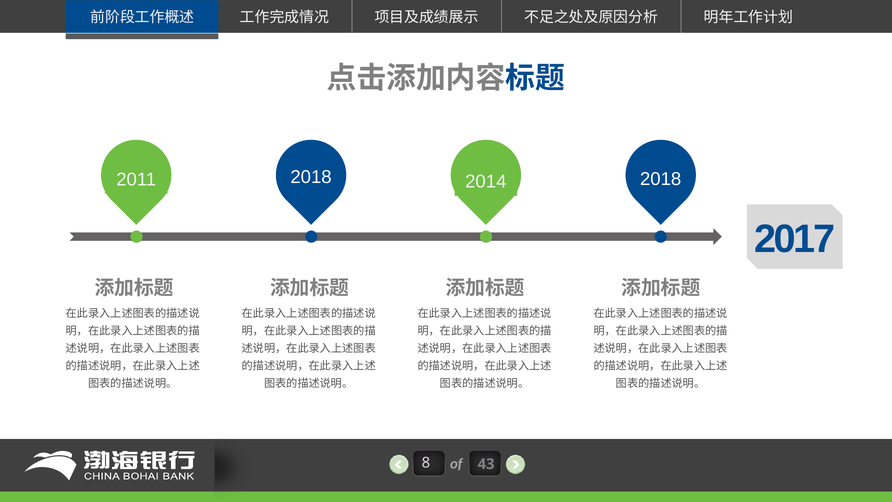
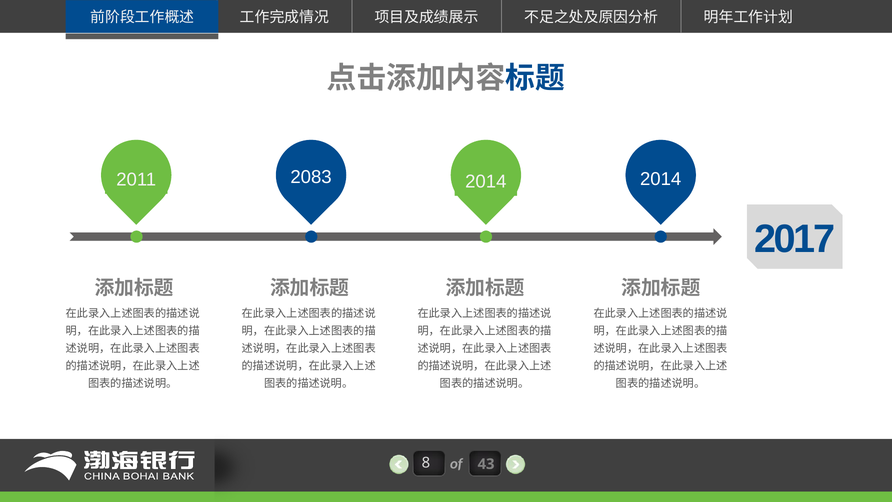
2018: 2018 -> 2083 (311, 177)
2011 2018: 2018 -> 2014 (661, 179)
